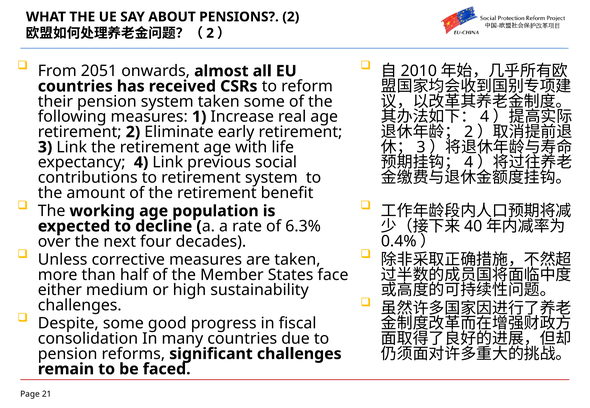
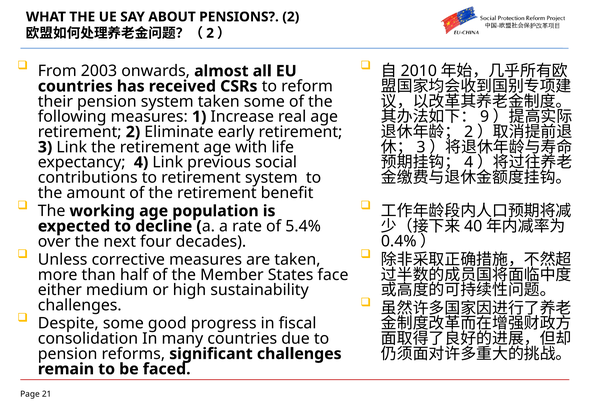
2051: 2051 -> 2003 (99, 71)
4: 4 -> 9 (485, 117)
6.3%: 6.3% -> 5.4% (303, 226)
